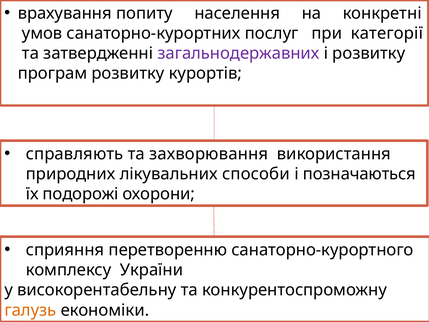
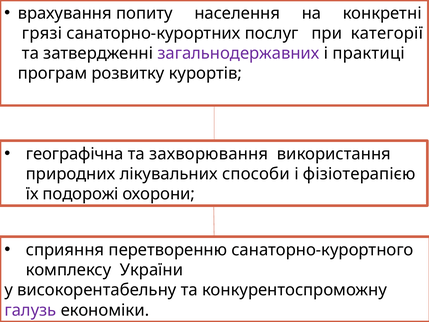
умов: умов -> грязі (42, 33)
і розвитку: розвитку -> практиці (369, 53)
справляють: справляють -> географічна (75, 154)
позначаються: позначаються -> фізіотерапією (359, 174)
галузь colour: orange -> purple (30, 310)
